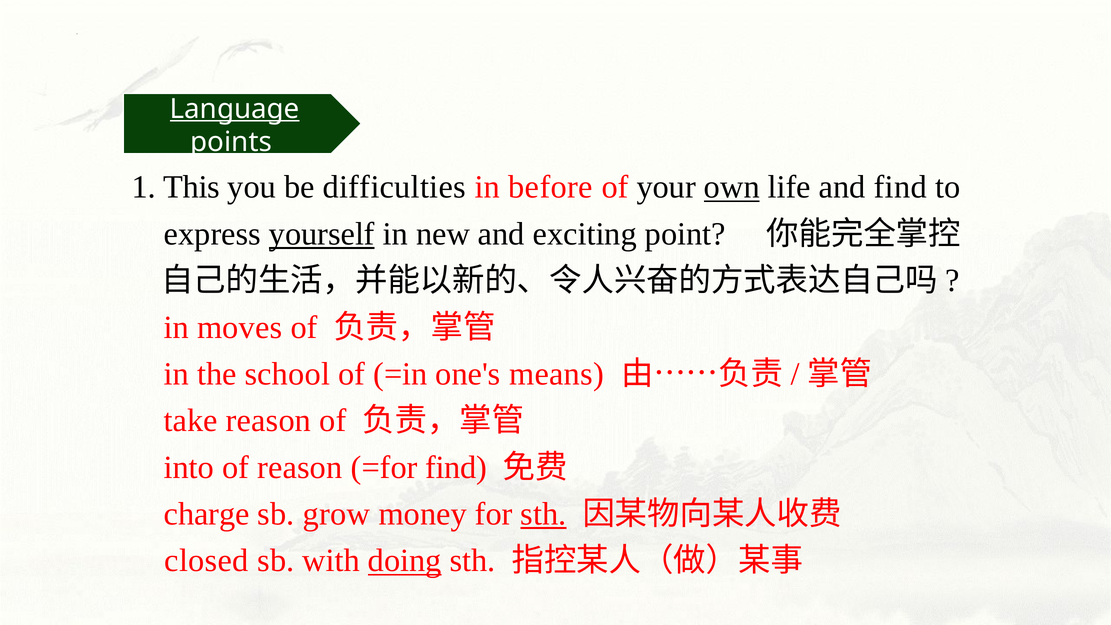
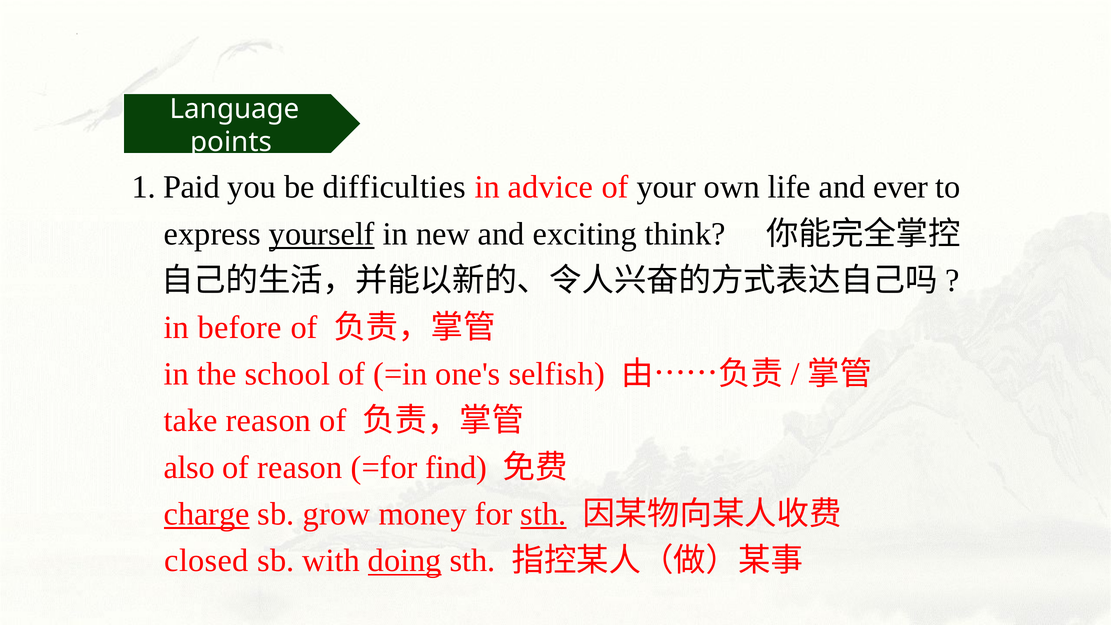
Language underline: present -> none (235, 109)
This: This -> Paid (191, 187)
before: before -> advice (551, 187)
own underline: present -> none (732, 187)
and find: find -> ever (901, 187)
point: point -> think (685, 234)
moves: moves -> before (240, 327)
means: means -> selfish (557, 374)
into: into -> also (189, 467)
charge underline: none -> present (207, 514)
